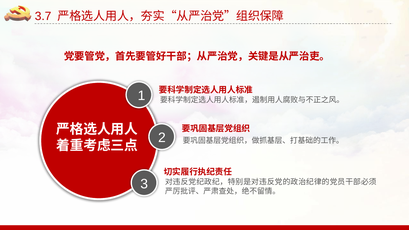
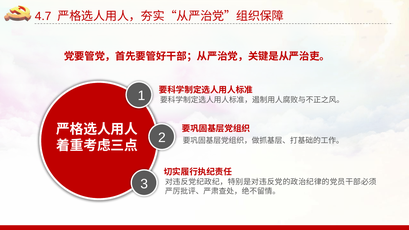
3.7: 3.7 -> 4.7 (43, 16)
